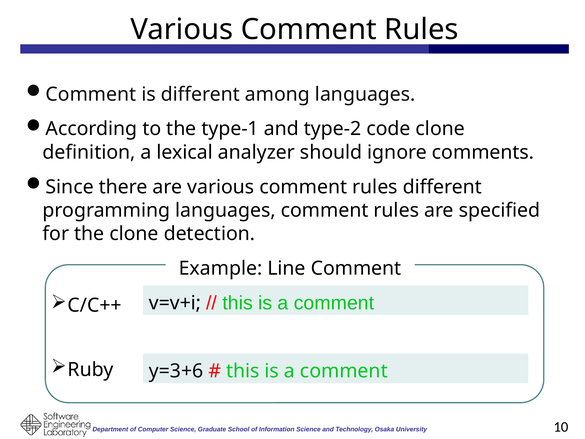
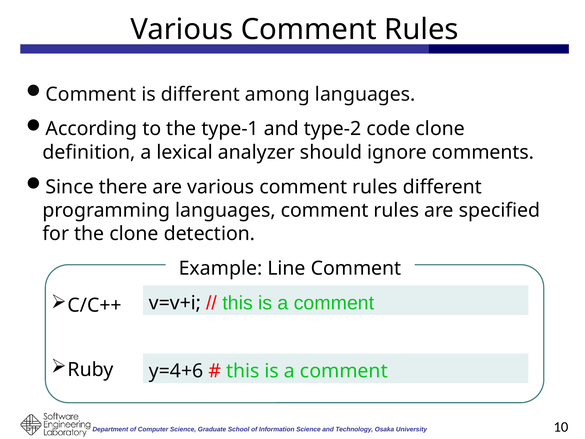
y=3+6: y=3+6 -> y=4+6 (176, 371)
